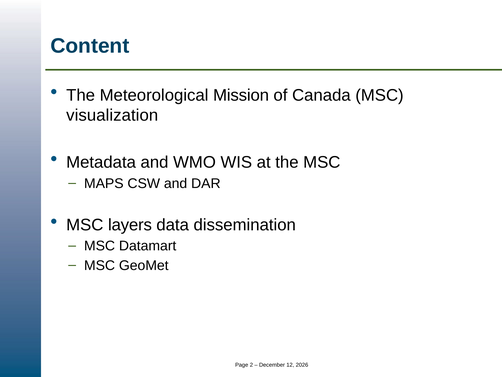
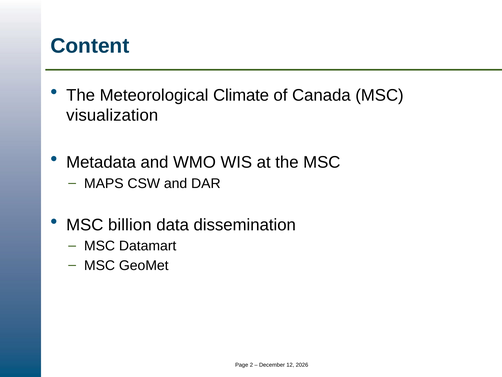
Mission: Mission -> Climate (241, 95)
layers: layers -> billion (130, 225)
